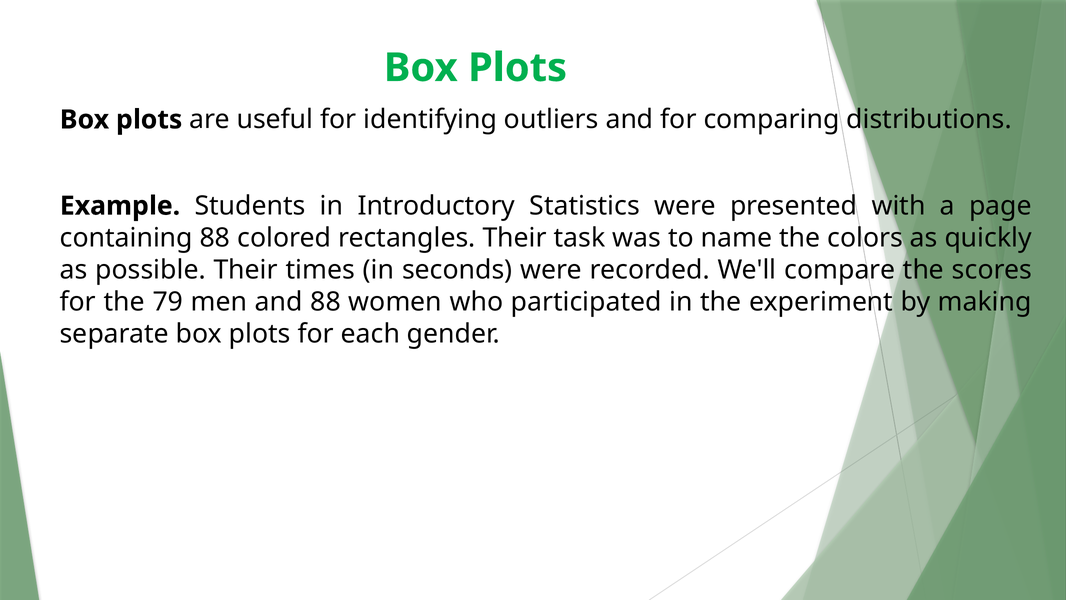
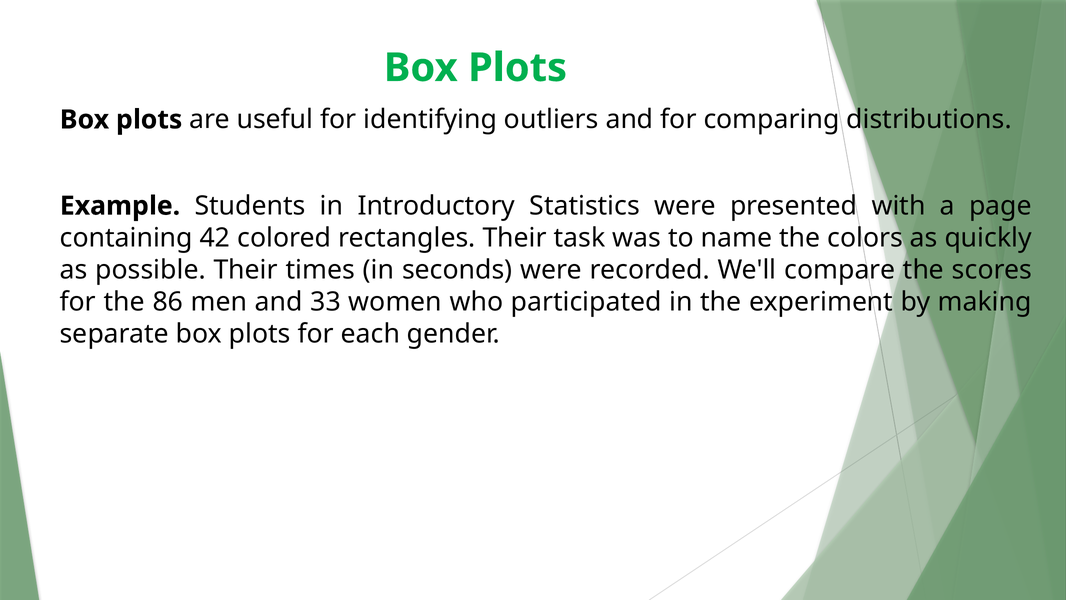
containing 88: 88 -> 42 (215, 238)
79: 79 -> 86 (168, 302)
and 88: 88 -> 33 (326, 302)
